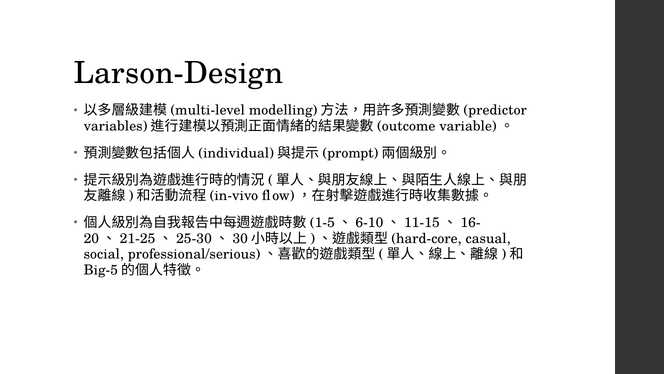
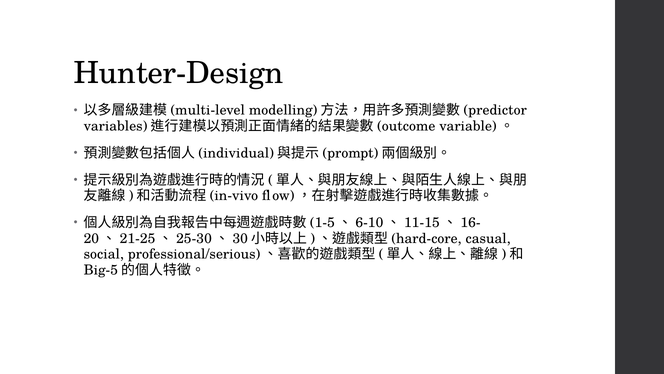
Larson-Design: Larson-Design -> Hunter-Design (179, 73)
